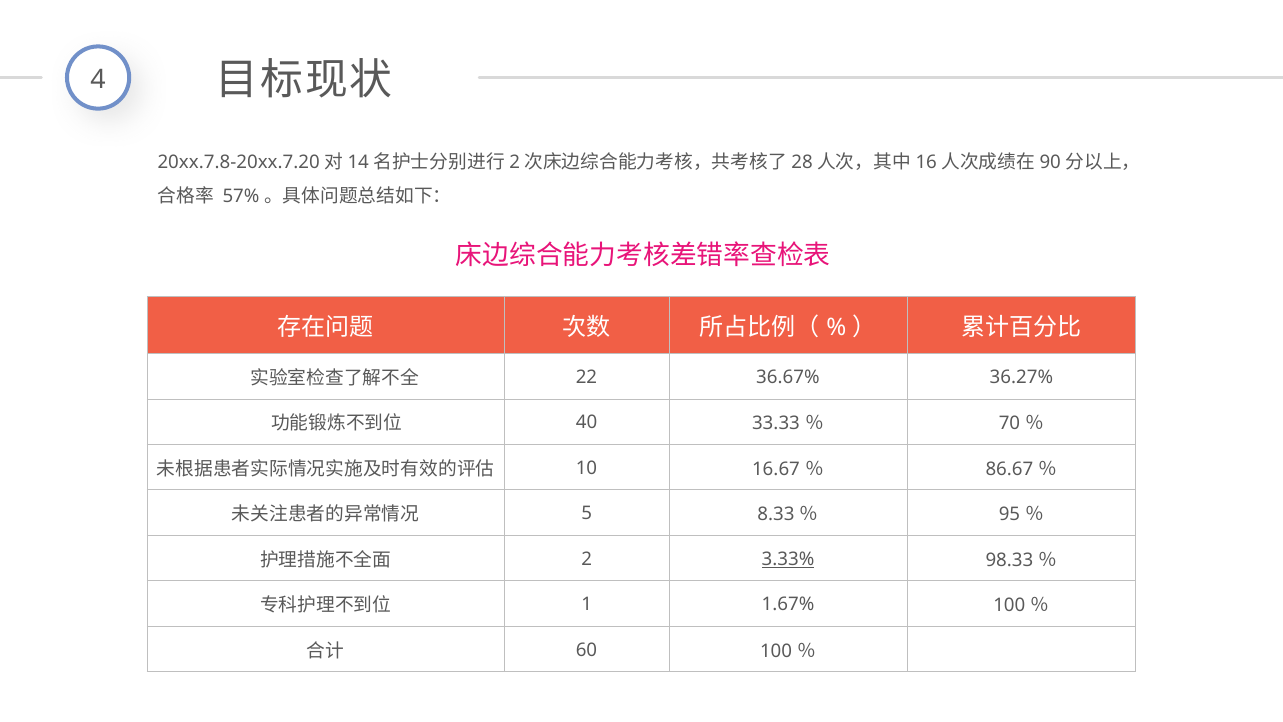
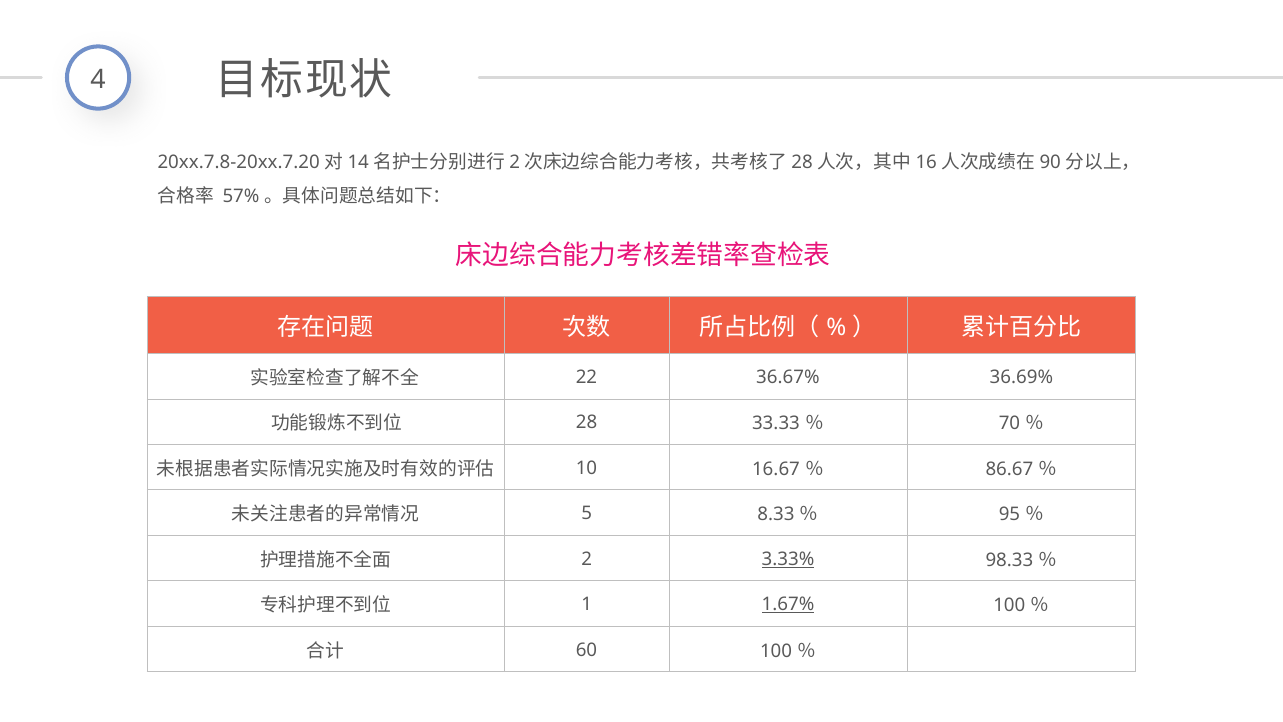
36.27%: 36.27% -> 36.69% (1021, 377)
40: 40 -> 28 (587, 423)
1.67% underline: none -> present (788, 604)
